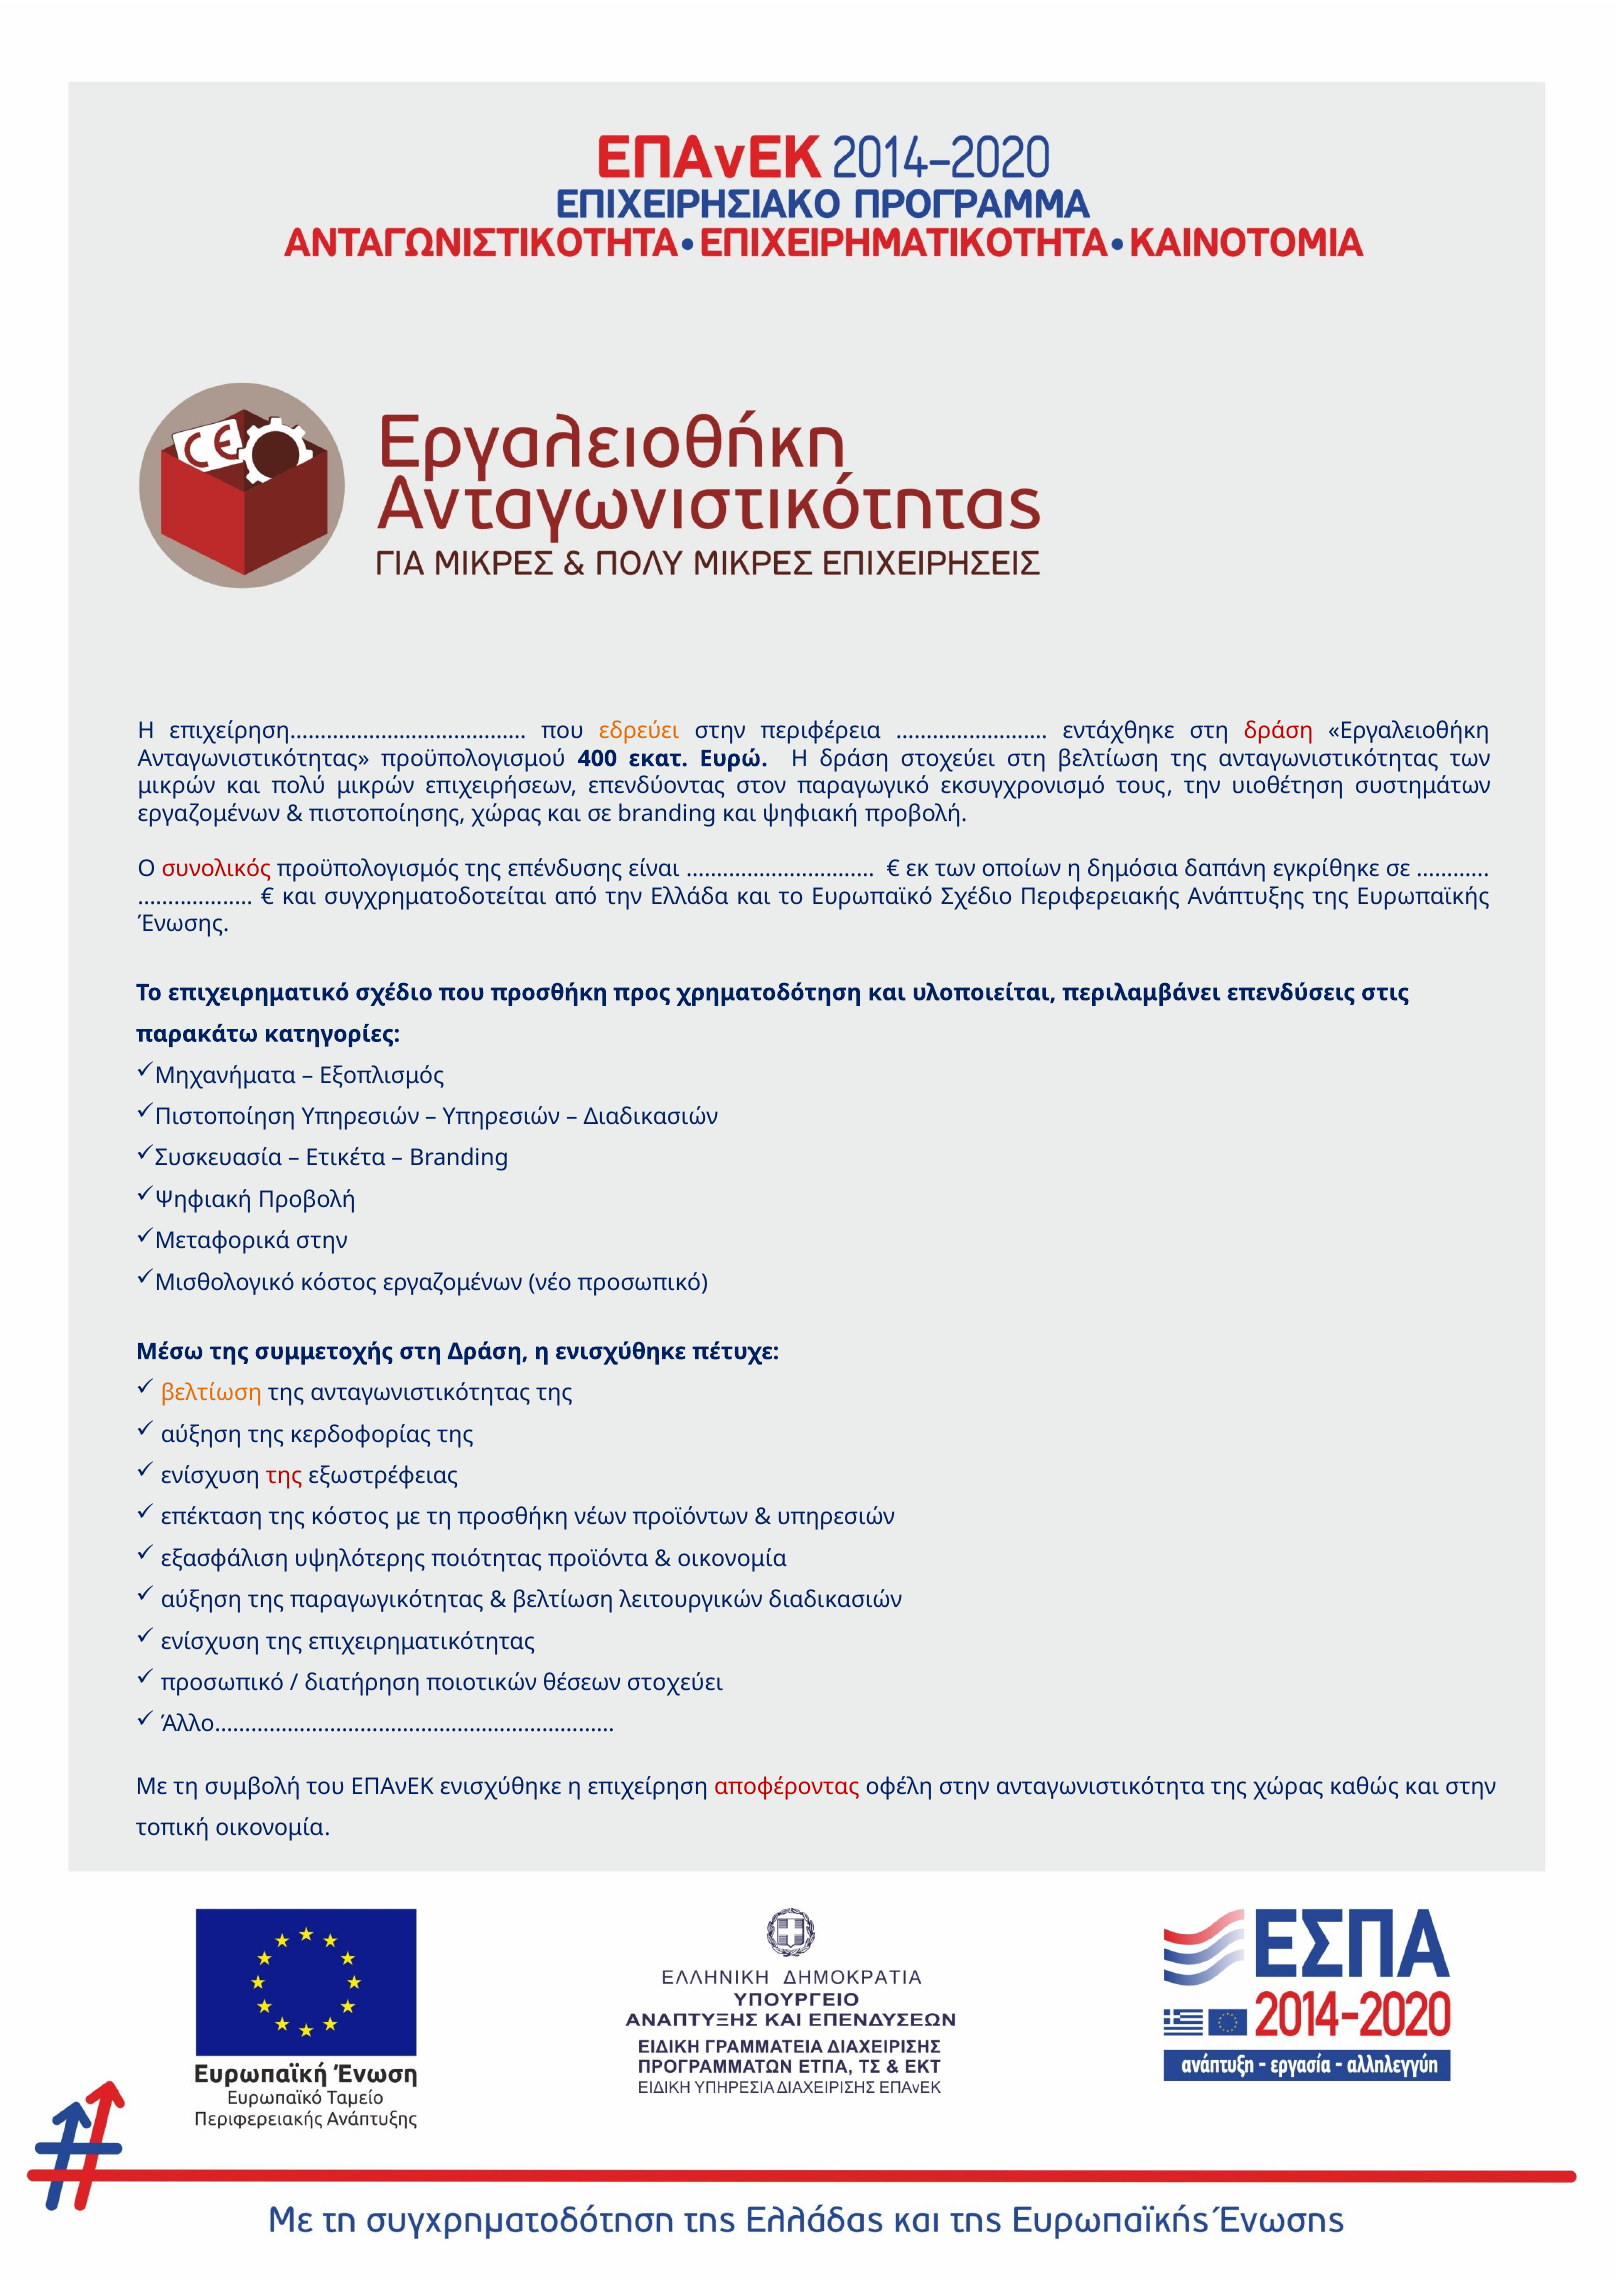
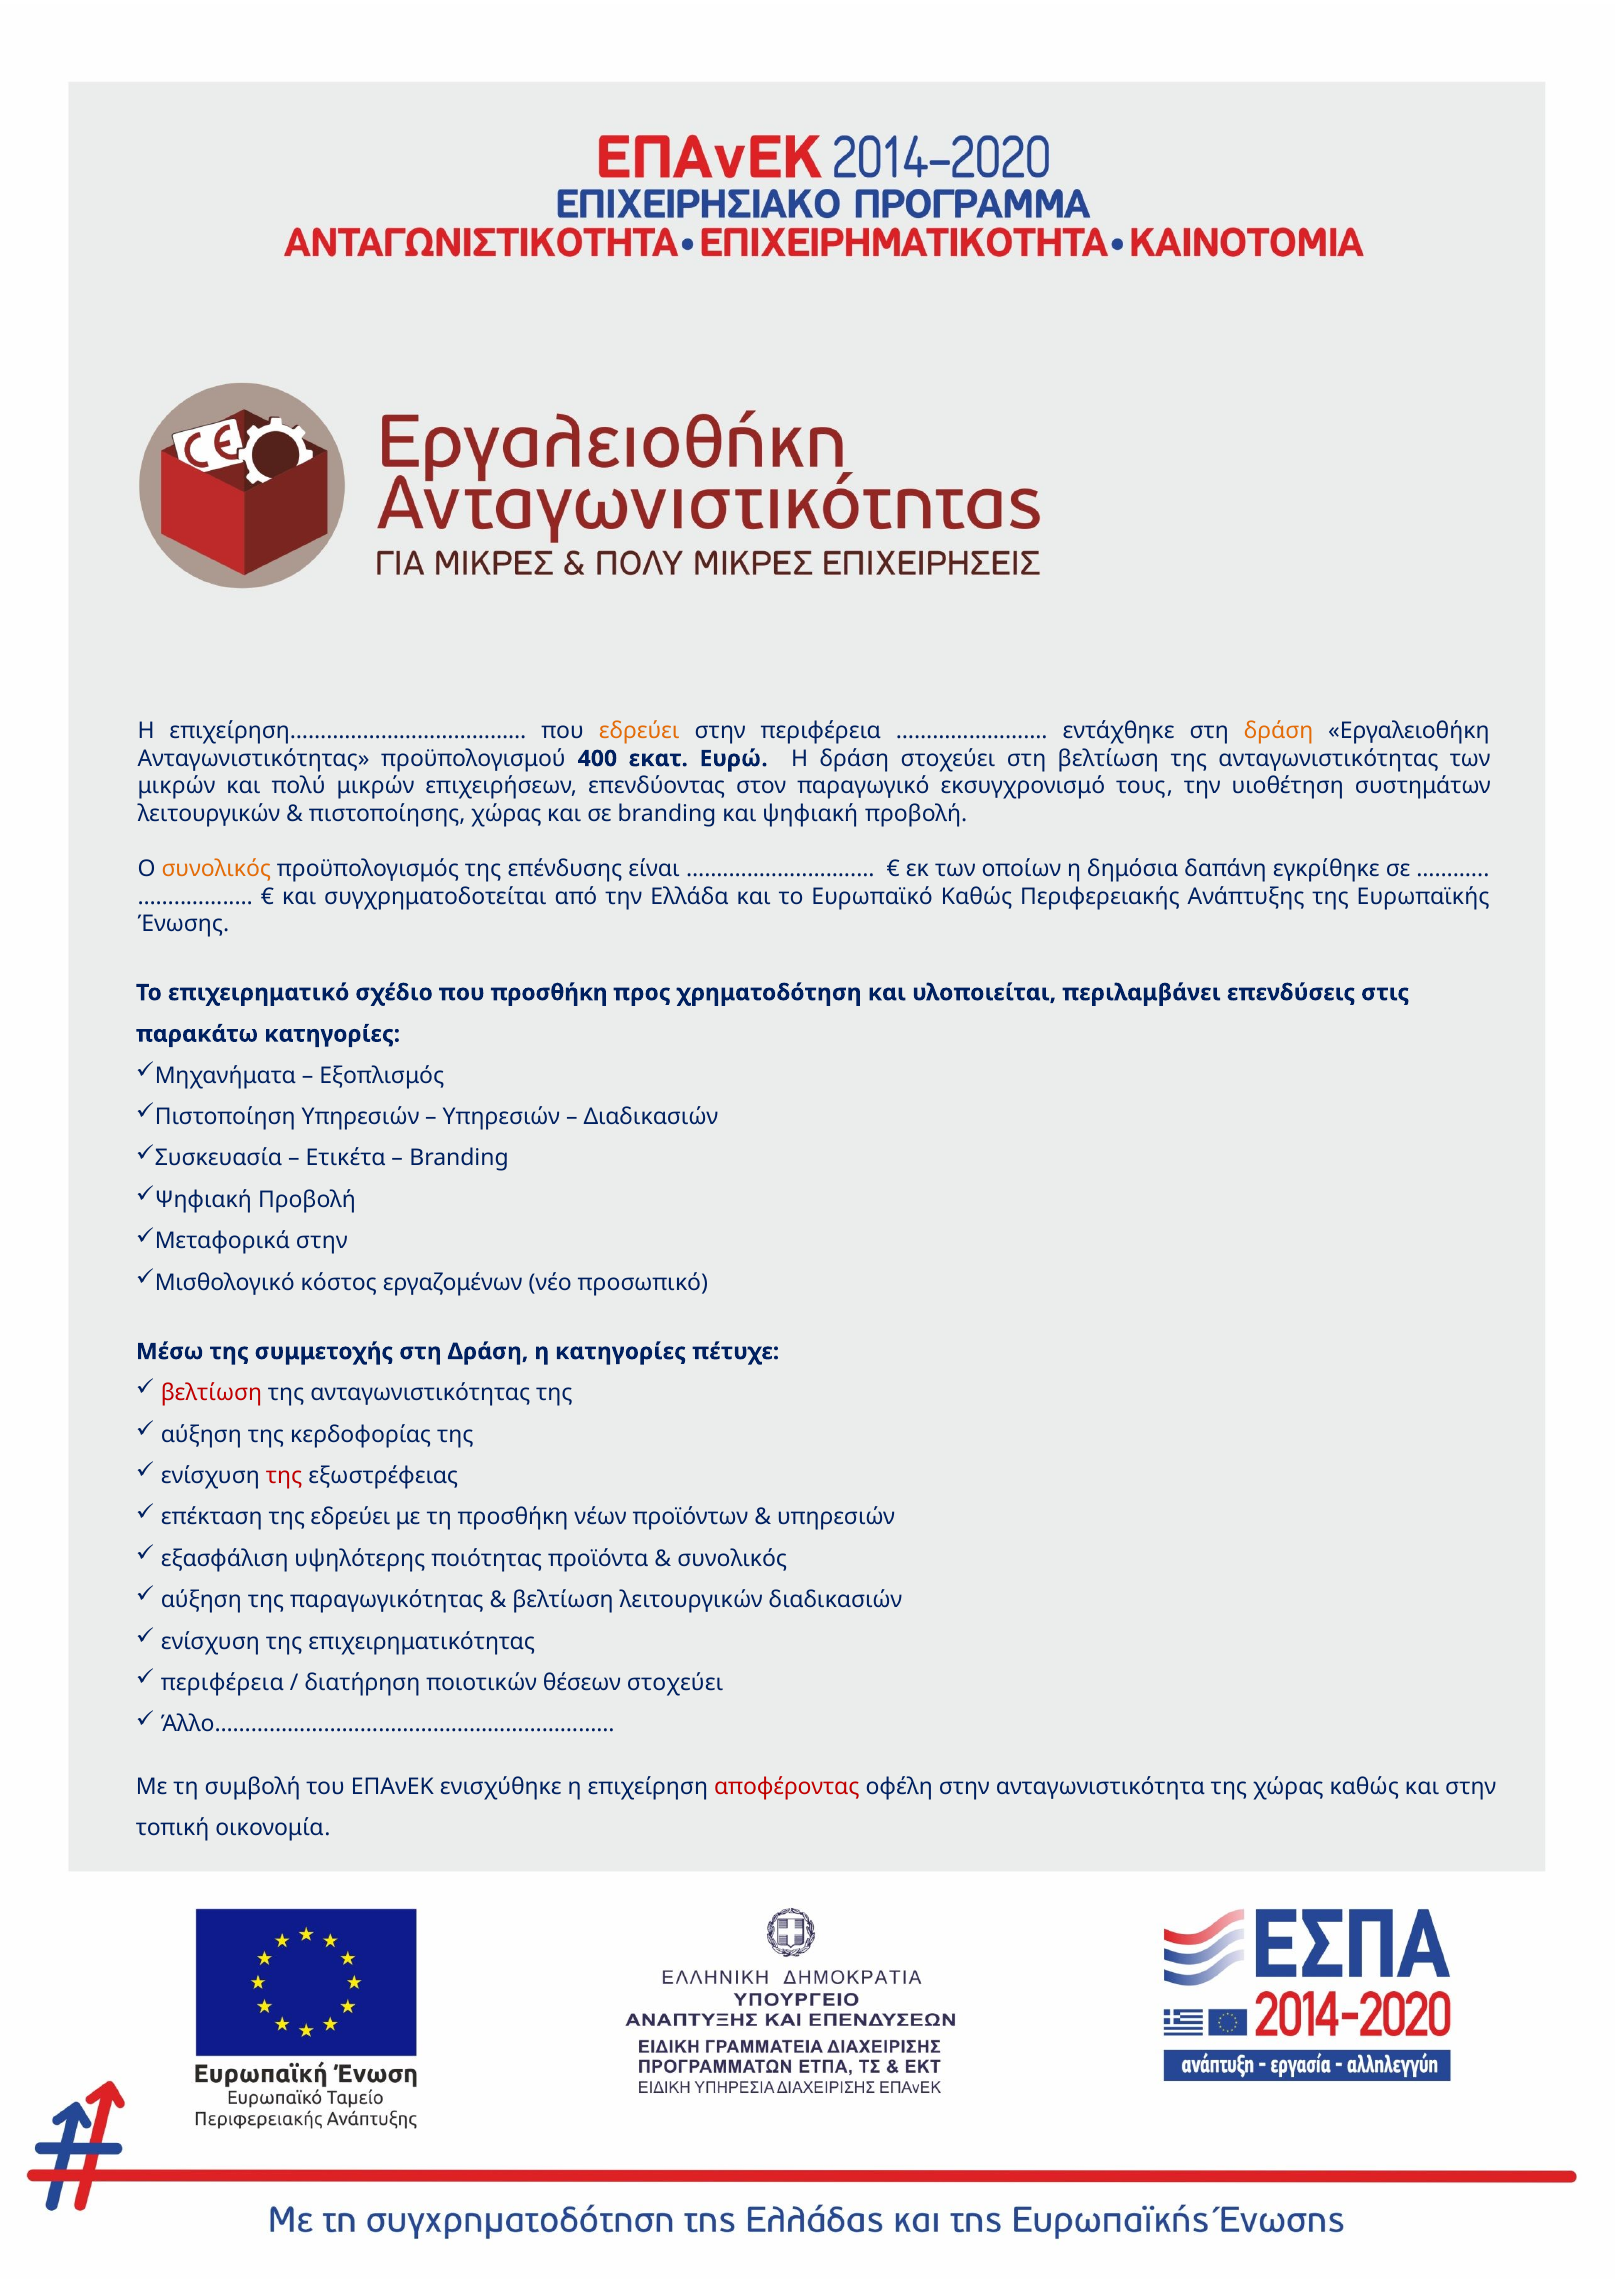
δράση colour: red -> orange (1279, 731)
εργαζομένων: εργαζομένων -> λειτουργικών (209, 814)
συνολικός colour: red -> orange (216, 869)
Ευρωπαϊκό Σχέδιο: Σχέδιο -> Καθώς (977, 897)
η ενισχύθηκε: ενισχύθηκε -> κατηγορίες (621, 1352)
βελτίωση colour: orange -> red (211, 1394)
της κόστος: κόστος -> εδρεύει (350, 1518)
οικονομία: οικονομία -> συνολικός (732, 1559)
προσωπικό: προσωπικό -> περιφέρεια (222, 1684)
